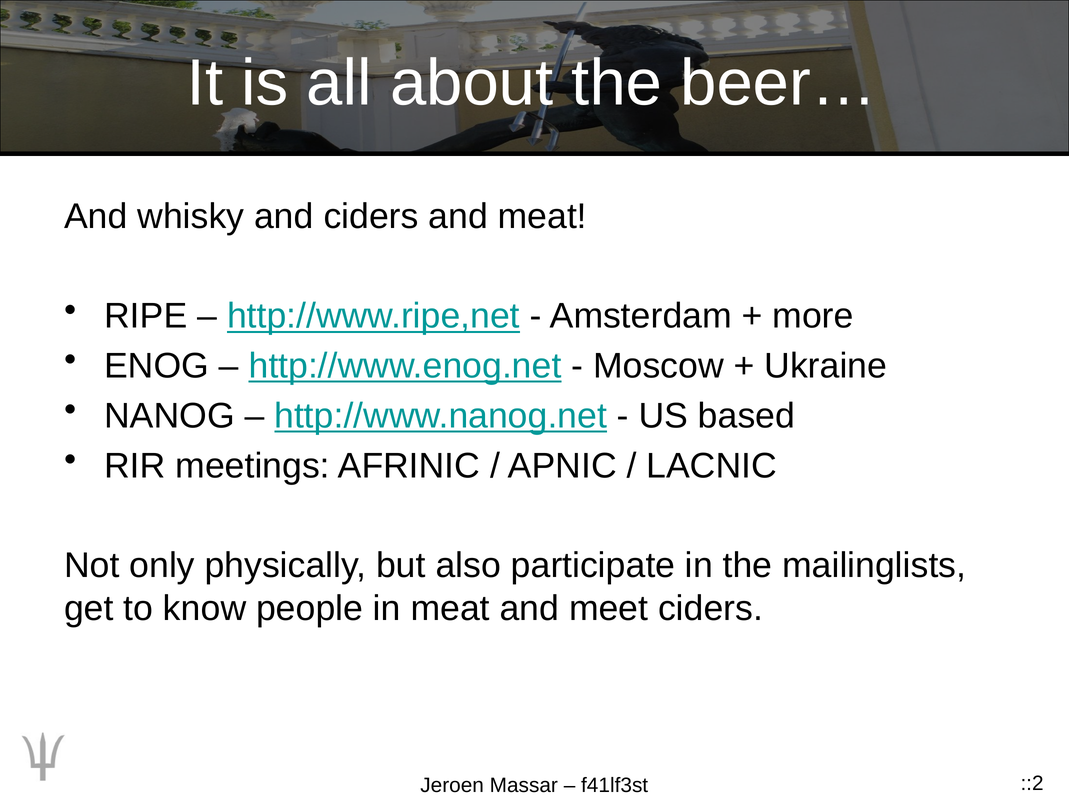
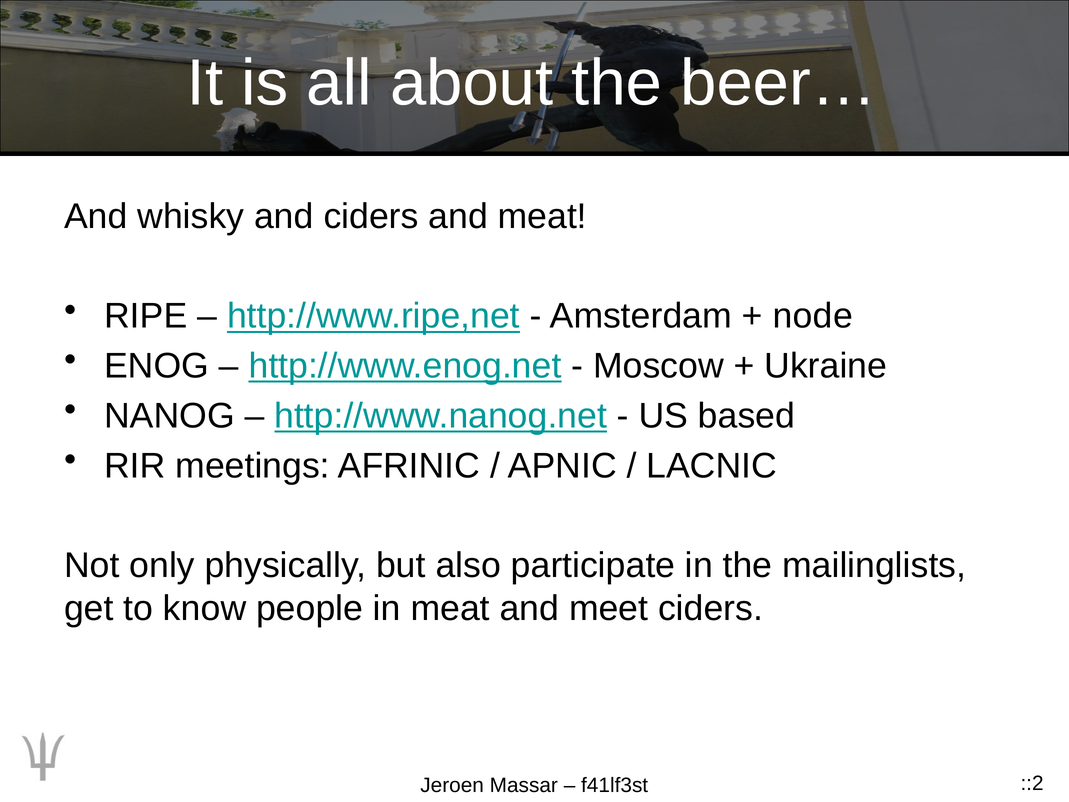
more: more -> node (813, 316)
